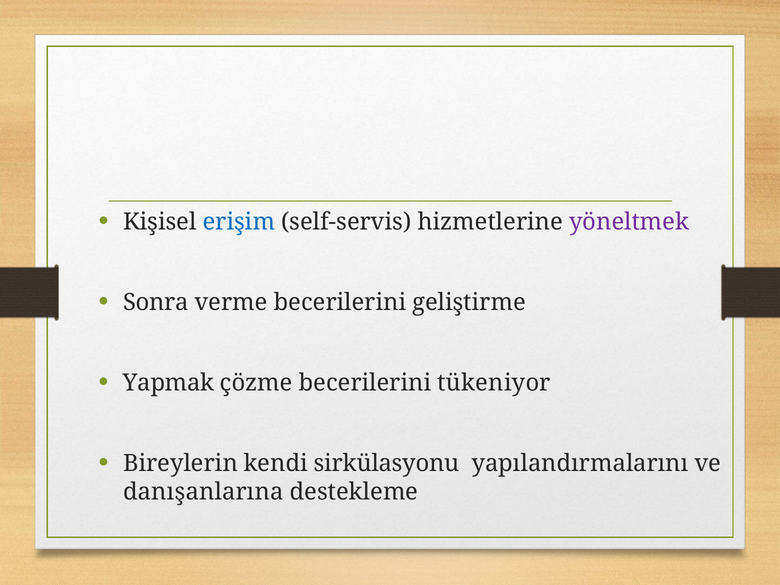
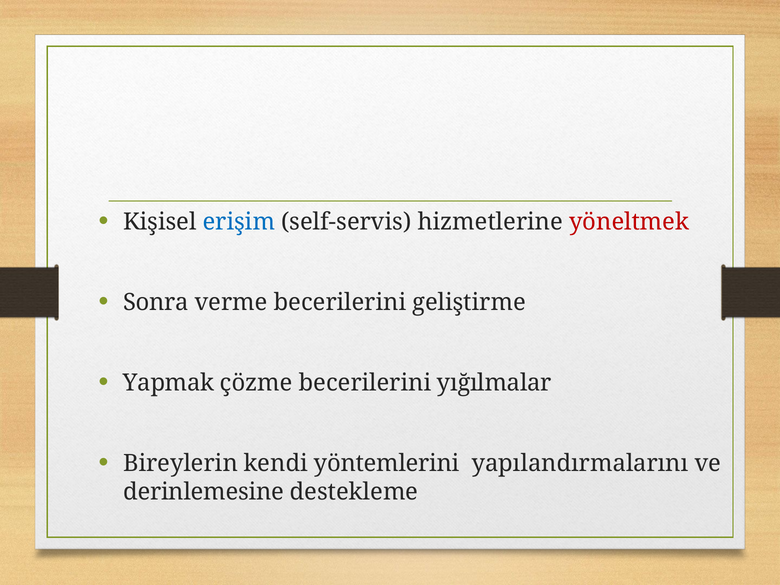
yöneltmek colour: purple -> red (629, 222)
tükeniyor: tükeniyor -> yığılmalar (494, 383)
sirkülasyonu: sirkülasyonu -> yöntemlerini (387, 463)
danışanlarına: danışanlarına -> derinlemesine (204, 492)
